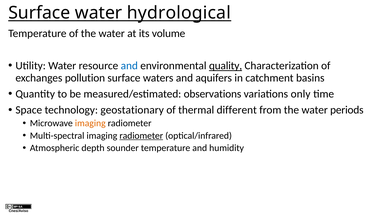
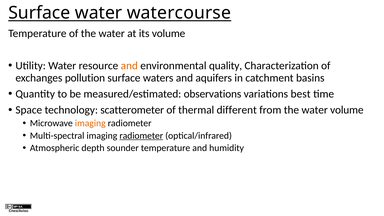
hydrological: hydrological -> watercourse (179, 13)
and colour: blue -> orange (129, 66)
quality underline: present -> none (226, 66)
only: only -> best (301, 94)
geostationary: geostationary -> scatterometer (132, 110)
water periods: periods -> volume (347, 110)
